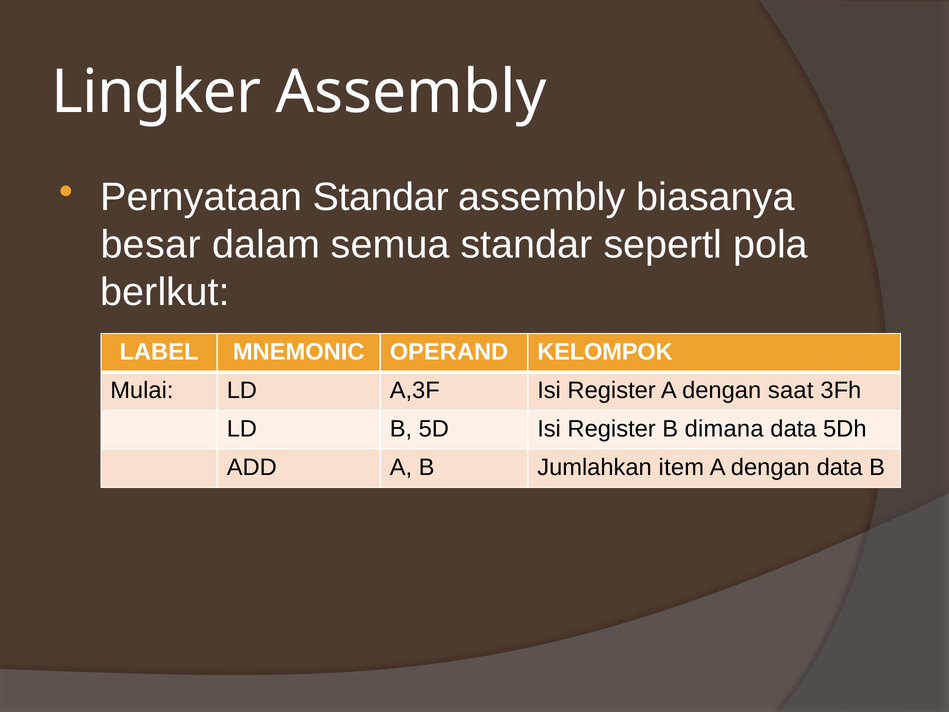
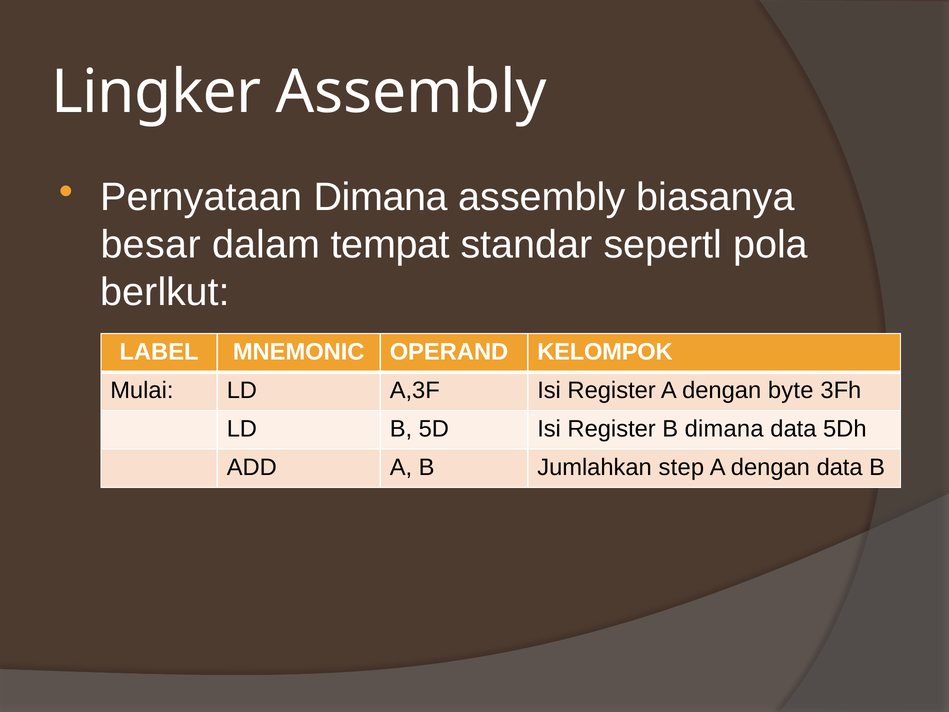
Pernyataan Standar: Standar -> Dimana (381, 197)
semua: semua -> tempat (390, 245)
saat: saat -> byte (791, 390)
item: item -> step (681, 467)
